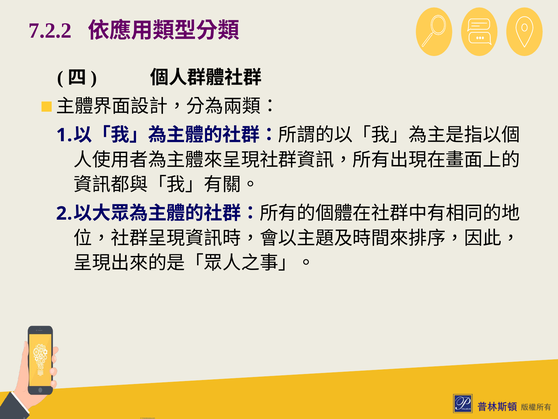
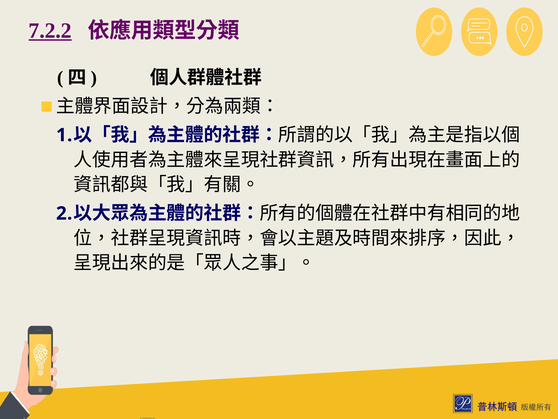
7.2.2 underline: none -> present (50, 31)
